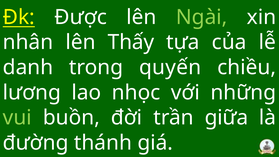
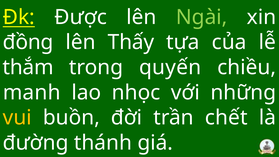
nhân: nhân -> đồng (28, 42)
danh: danh -> thắm (28, 67)
lương: lương -> manh (32, 92)
vui colour: light green -> yellow (17, 118)
giữa: giữa -> chết (226, 118)
